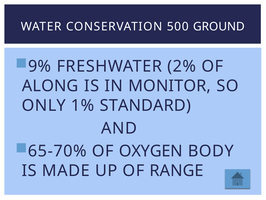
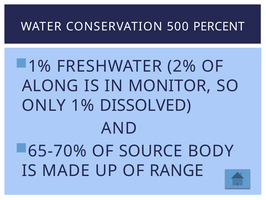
GROUND: GROUND -> PERCENT (219, 26)
9%: 9% -> 1% (40, 66)
STANDARD: STANDARD -> DISSOLVED (145, 105)
OXYGEN: OXYGEN -> SOURCE (151, 151)
